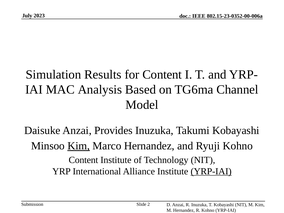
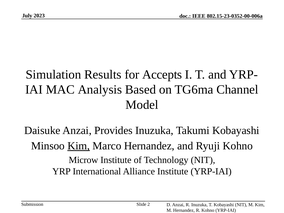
for Content: Content -> Accepts (162, 74)
Content: Content -> Microw (83, 160)
YRP-IAI underline: present -> none (211, 171)
